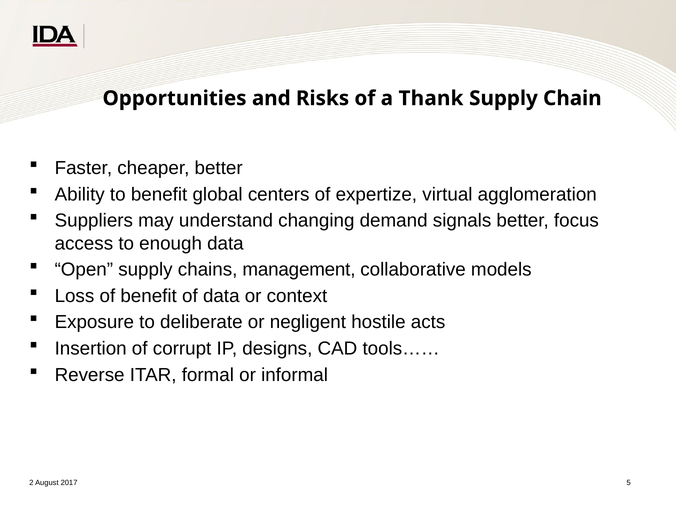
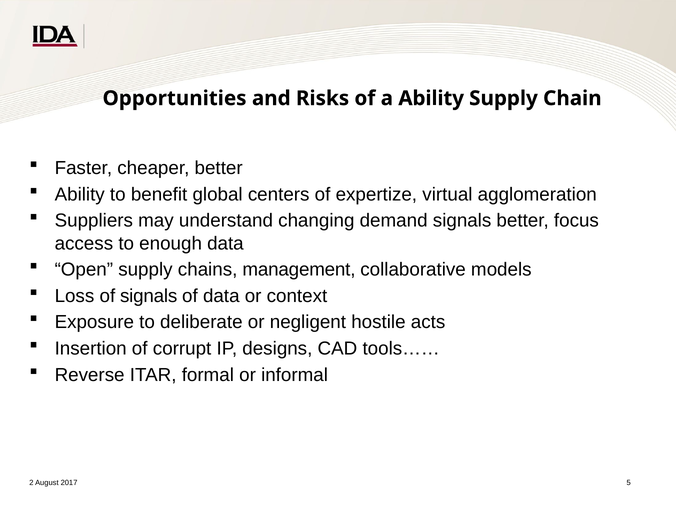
a Thank: Thank -> Ability (431, 98)
of benefit: benefit -> signals (149, 296)
